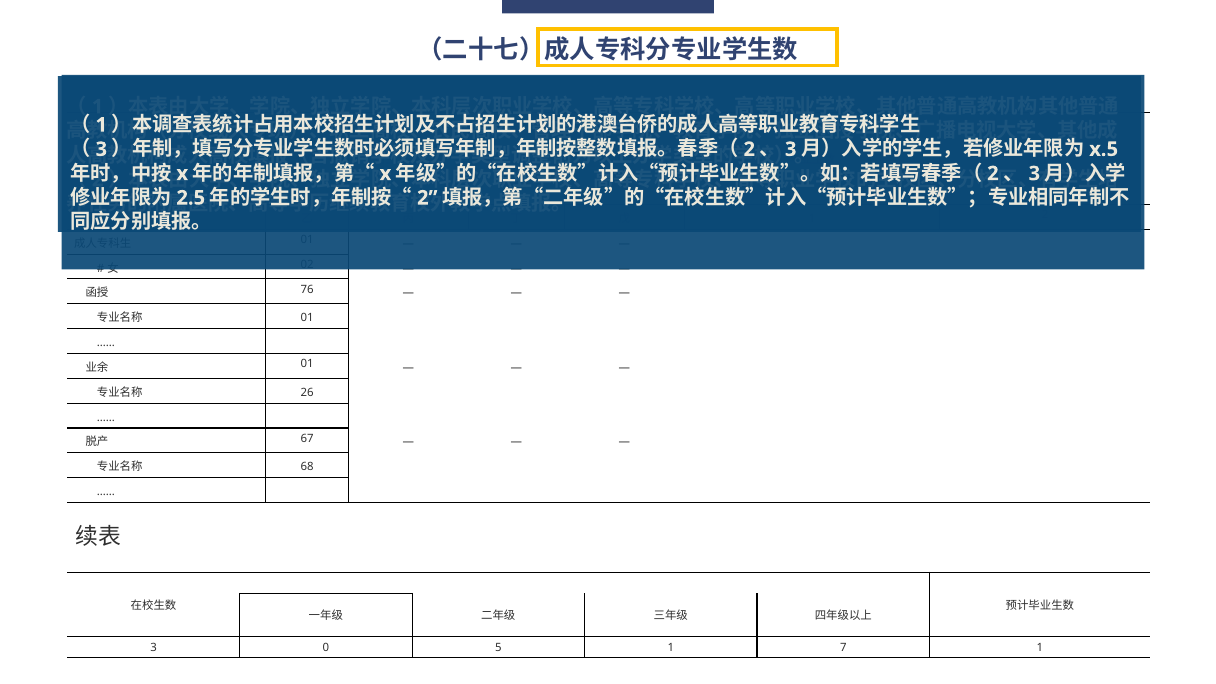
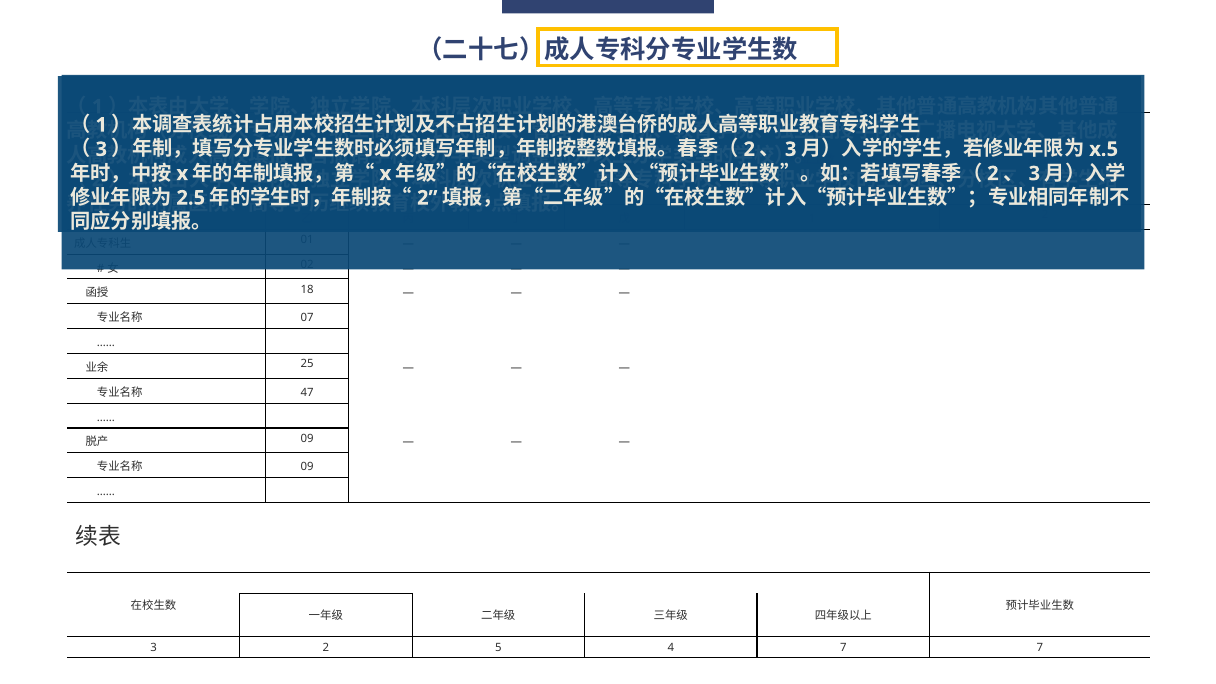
76: 76 -> 18 (307, 290)
01: 01 -> 07 (307, 318)
01: 01 -> 25 (307, 364)
26: 26 -> 47 (307, 392)
67: 67 -> 09 (307, 439)
68: 68 -> 09 (307, 467)
3 0: 0 -> 2 (326, 648)
5 1: 1 -> 4 (671, 648)
7 1: 1 -> 7 (1040, 648)
